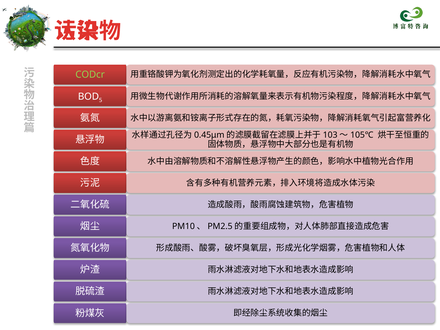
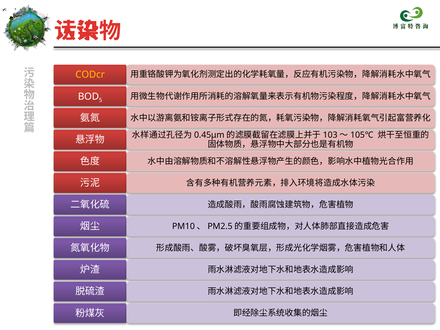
CODcr colour: light green -> yellow (90, 74)
